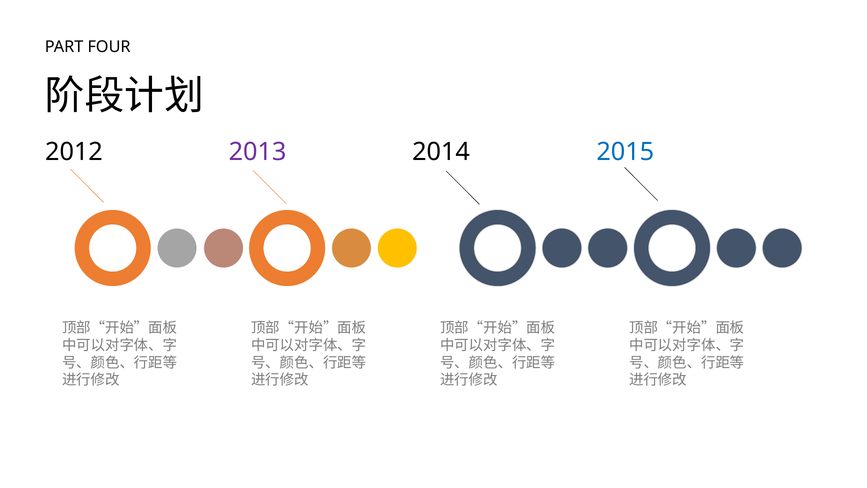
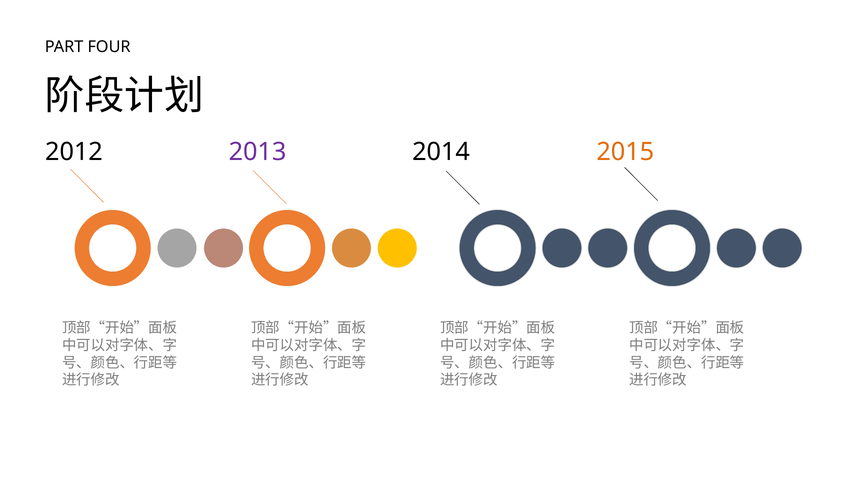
2015 colour: blue -> orange (625, 152)
